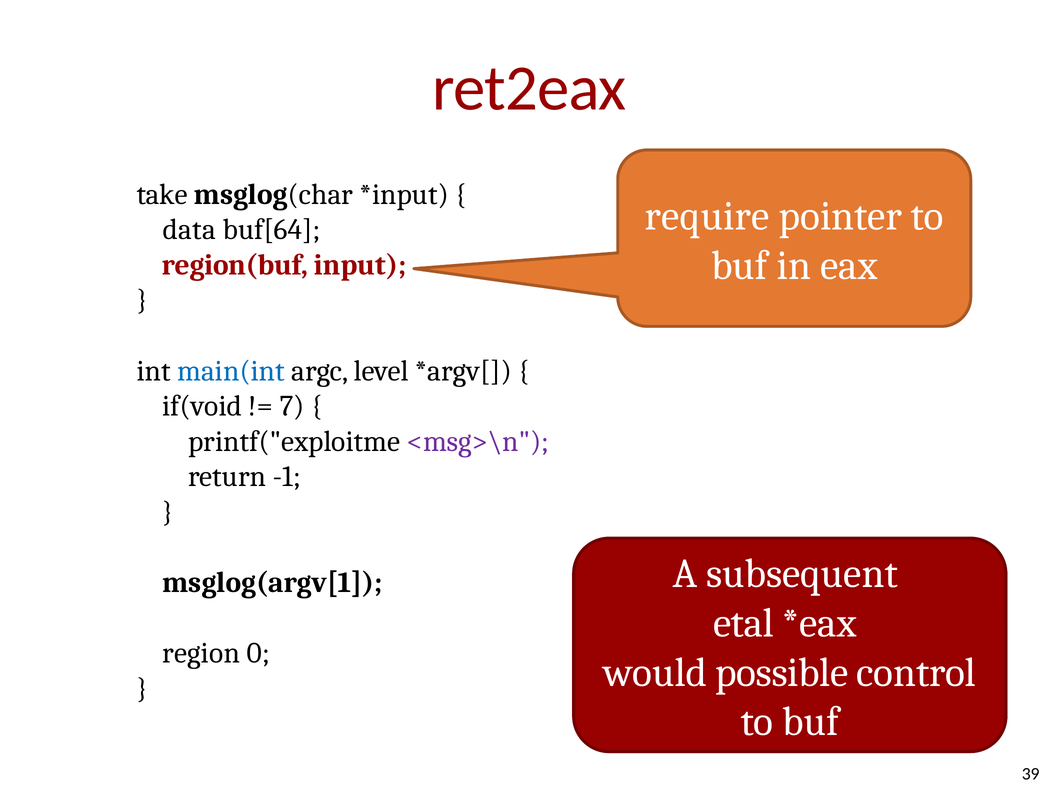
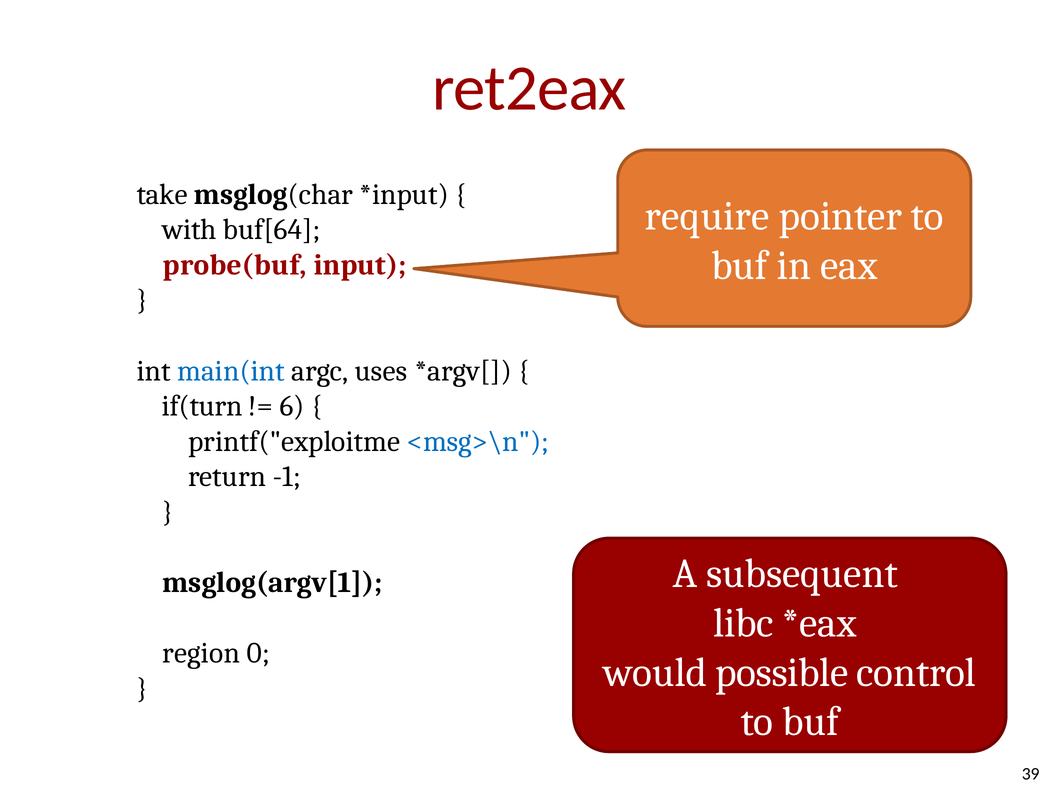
data: data -> with (190, 230)
region(buf: region(buf -> probe(buf (235, 265)
level: level -> uses (381, 371)
if(void: if(void -> if(turn (202, 406)
7: 7 -> 6 (292, 406)
<msg>\n colour: purple -> blue (478, 442)
etal: etal -> libc (743, 623)
